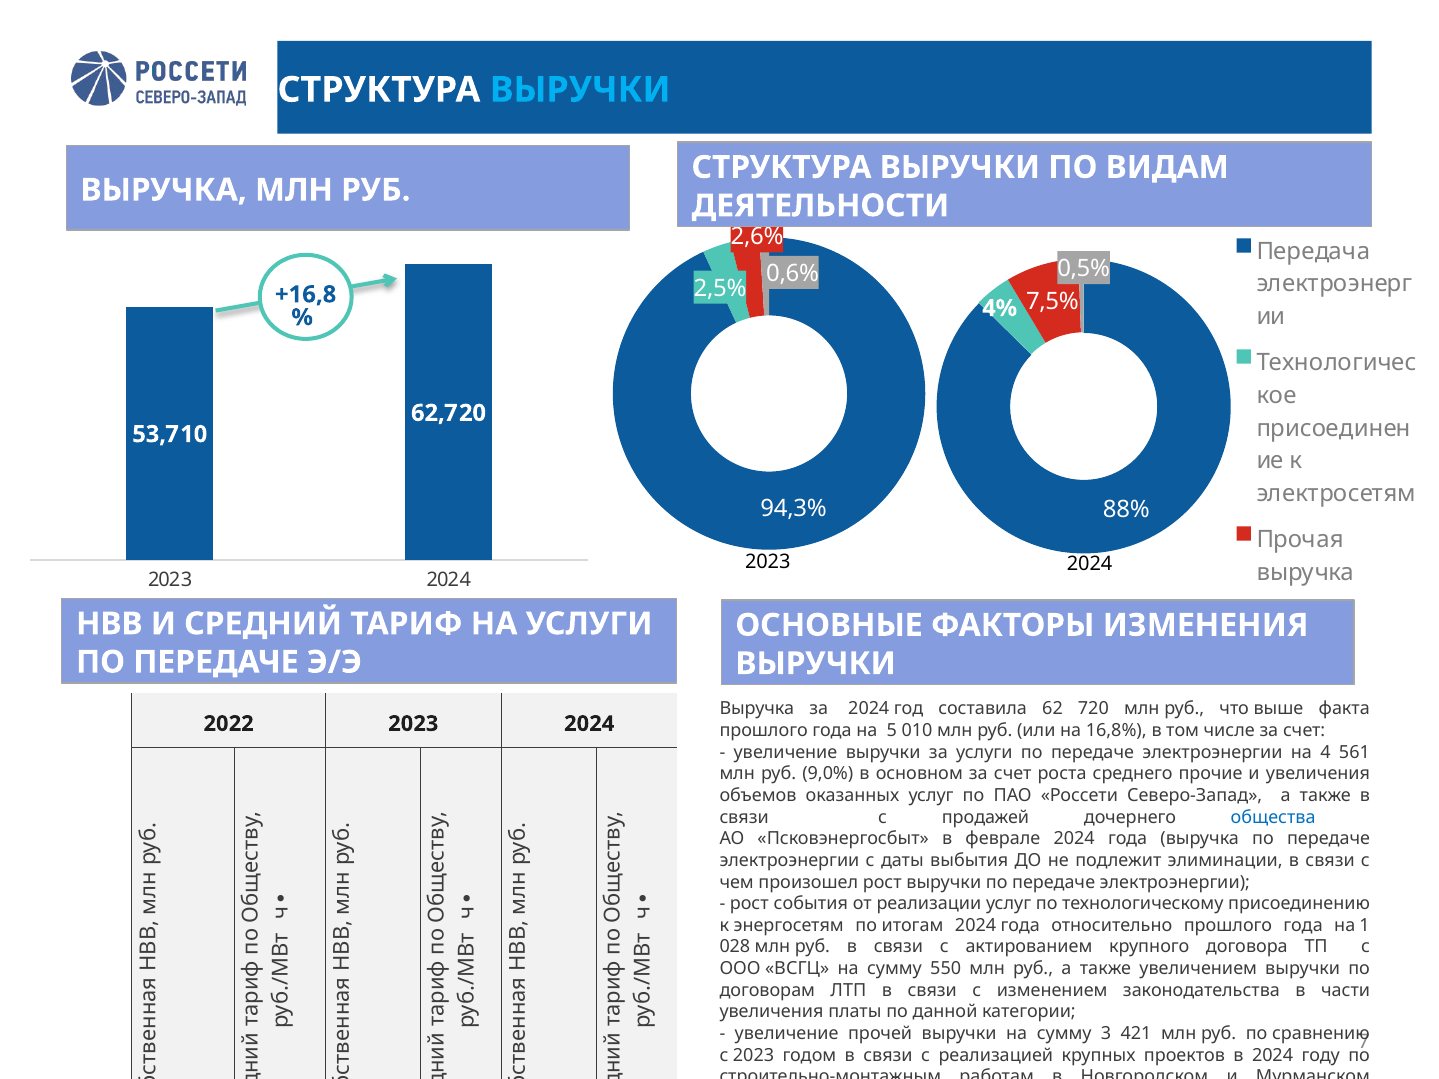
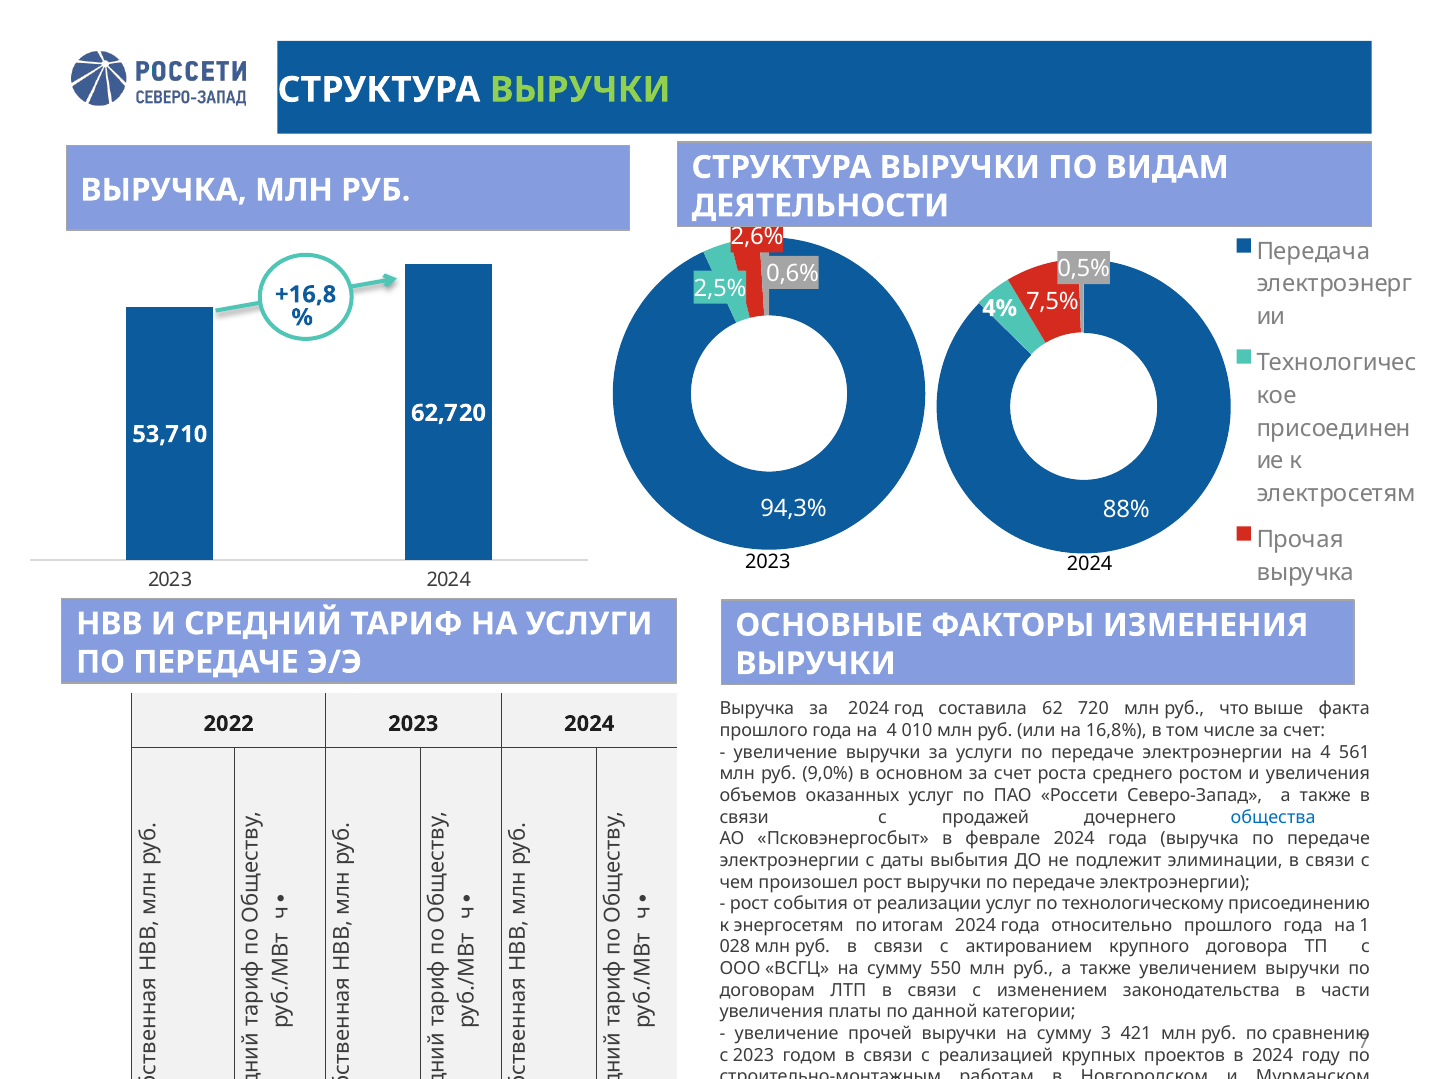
ВЫРУЧКИ colour: light blue -> light green (580, 90)
года на 5: 5 -> 4 (892, 731)
прочие: прочие -> ростом (1210, 774)
